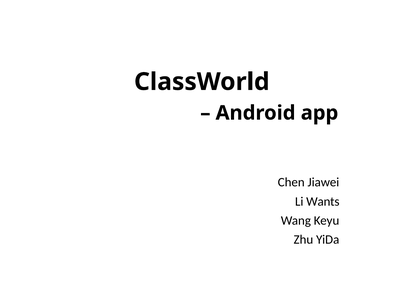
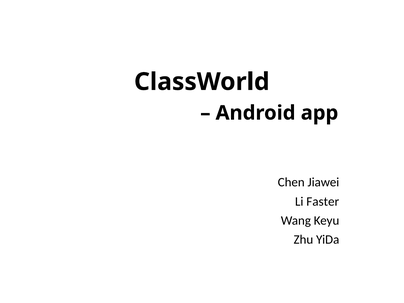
Wants: Wants -> Faster (323, 201)
